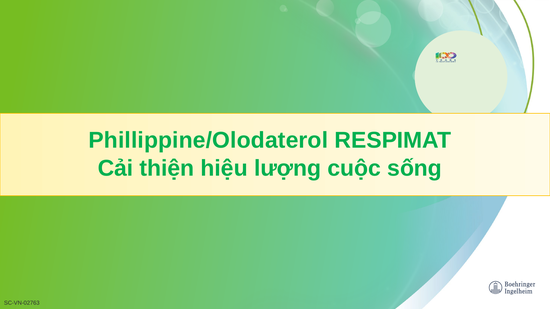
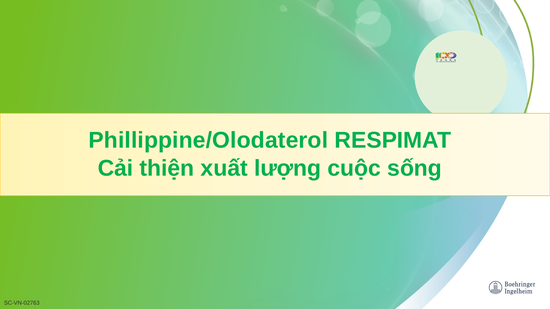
hiệu: hiệu -> xuất (224, 169)
